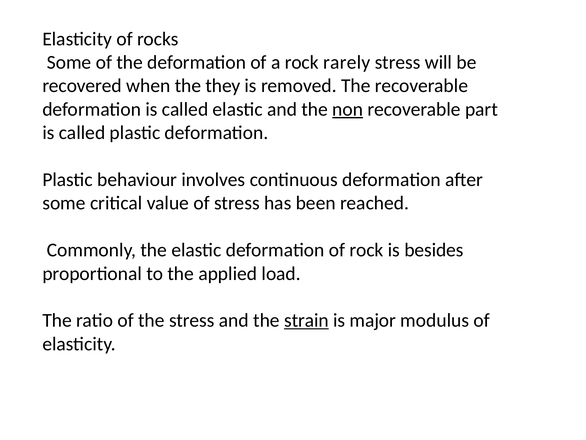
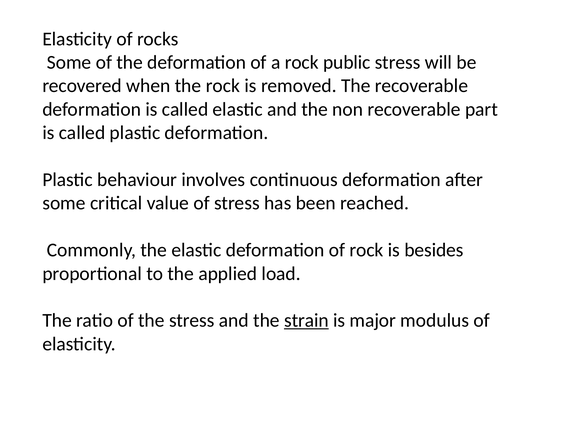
rarely: rarely -> public (347, 62)
the they: they -> rock (223, 86)
non underline: present -> none (348, 109)
